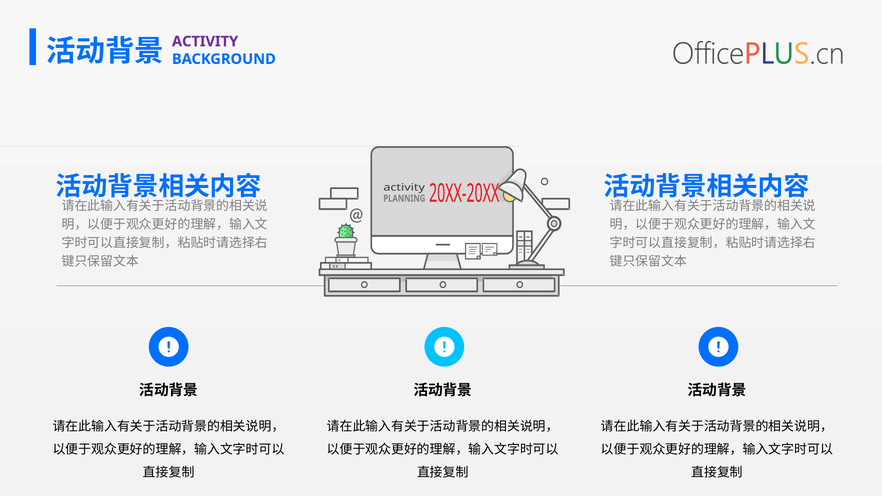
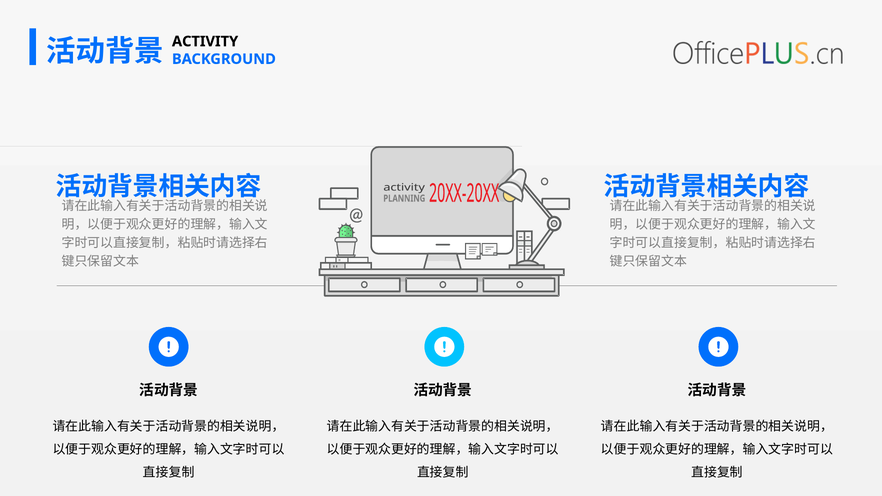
ACTIVITY colour: purple -> black (205, 41)
